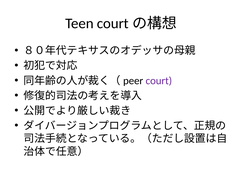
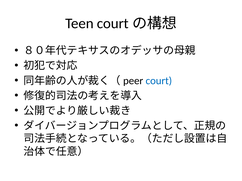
court colour: purple -> blue (159, 81)
